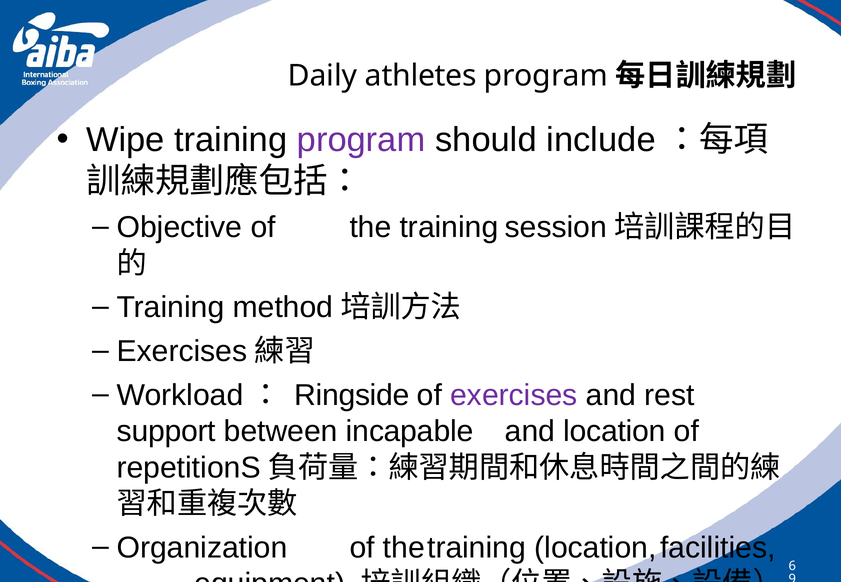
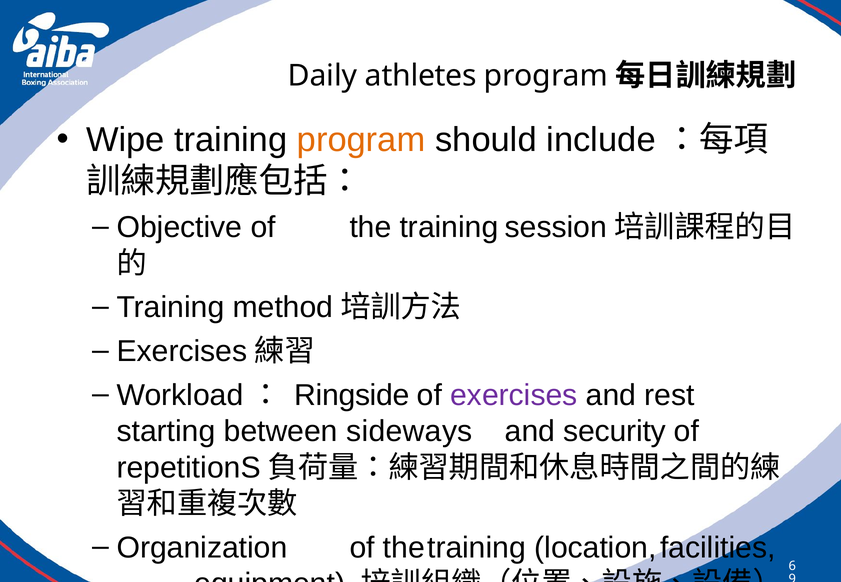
program colour: purple -> orange (361, 140)
support: support -> starting (166, 431)
incapable: incapable -> sideways (409, 431)
location: location -> security (615, 431)
